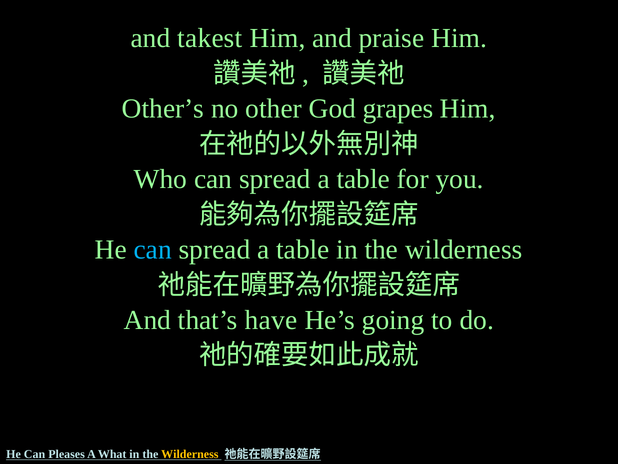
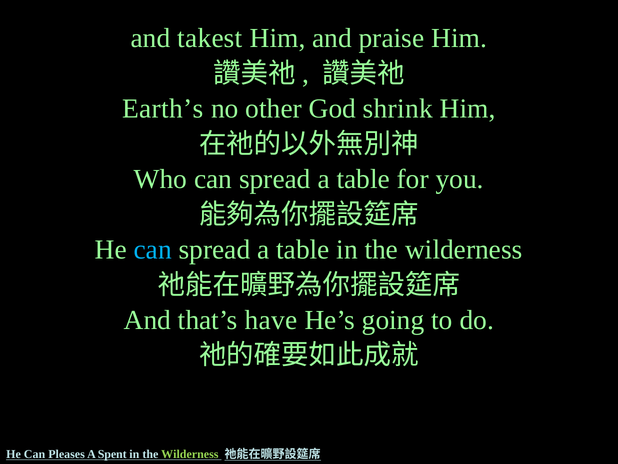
Other’s: Other’s -> Earth’s (163, 109)
grapes: grapes -> shrink (398, 109)
What: What -> Spent (112, 454)
Wilderness colour: yellow -> light green (190, 454)
